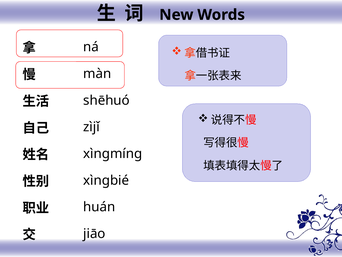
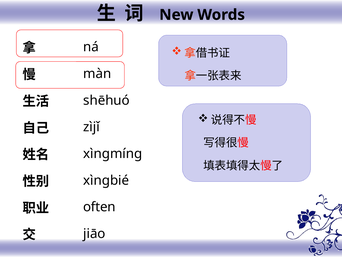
huán: huán -> often (99, 207)
